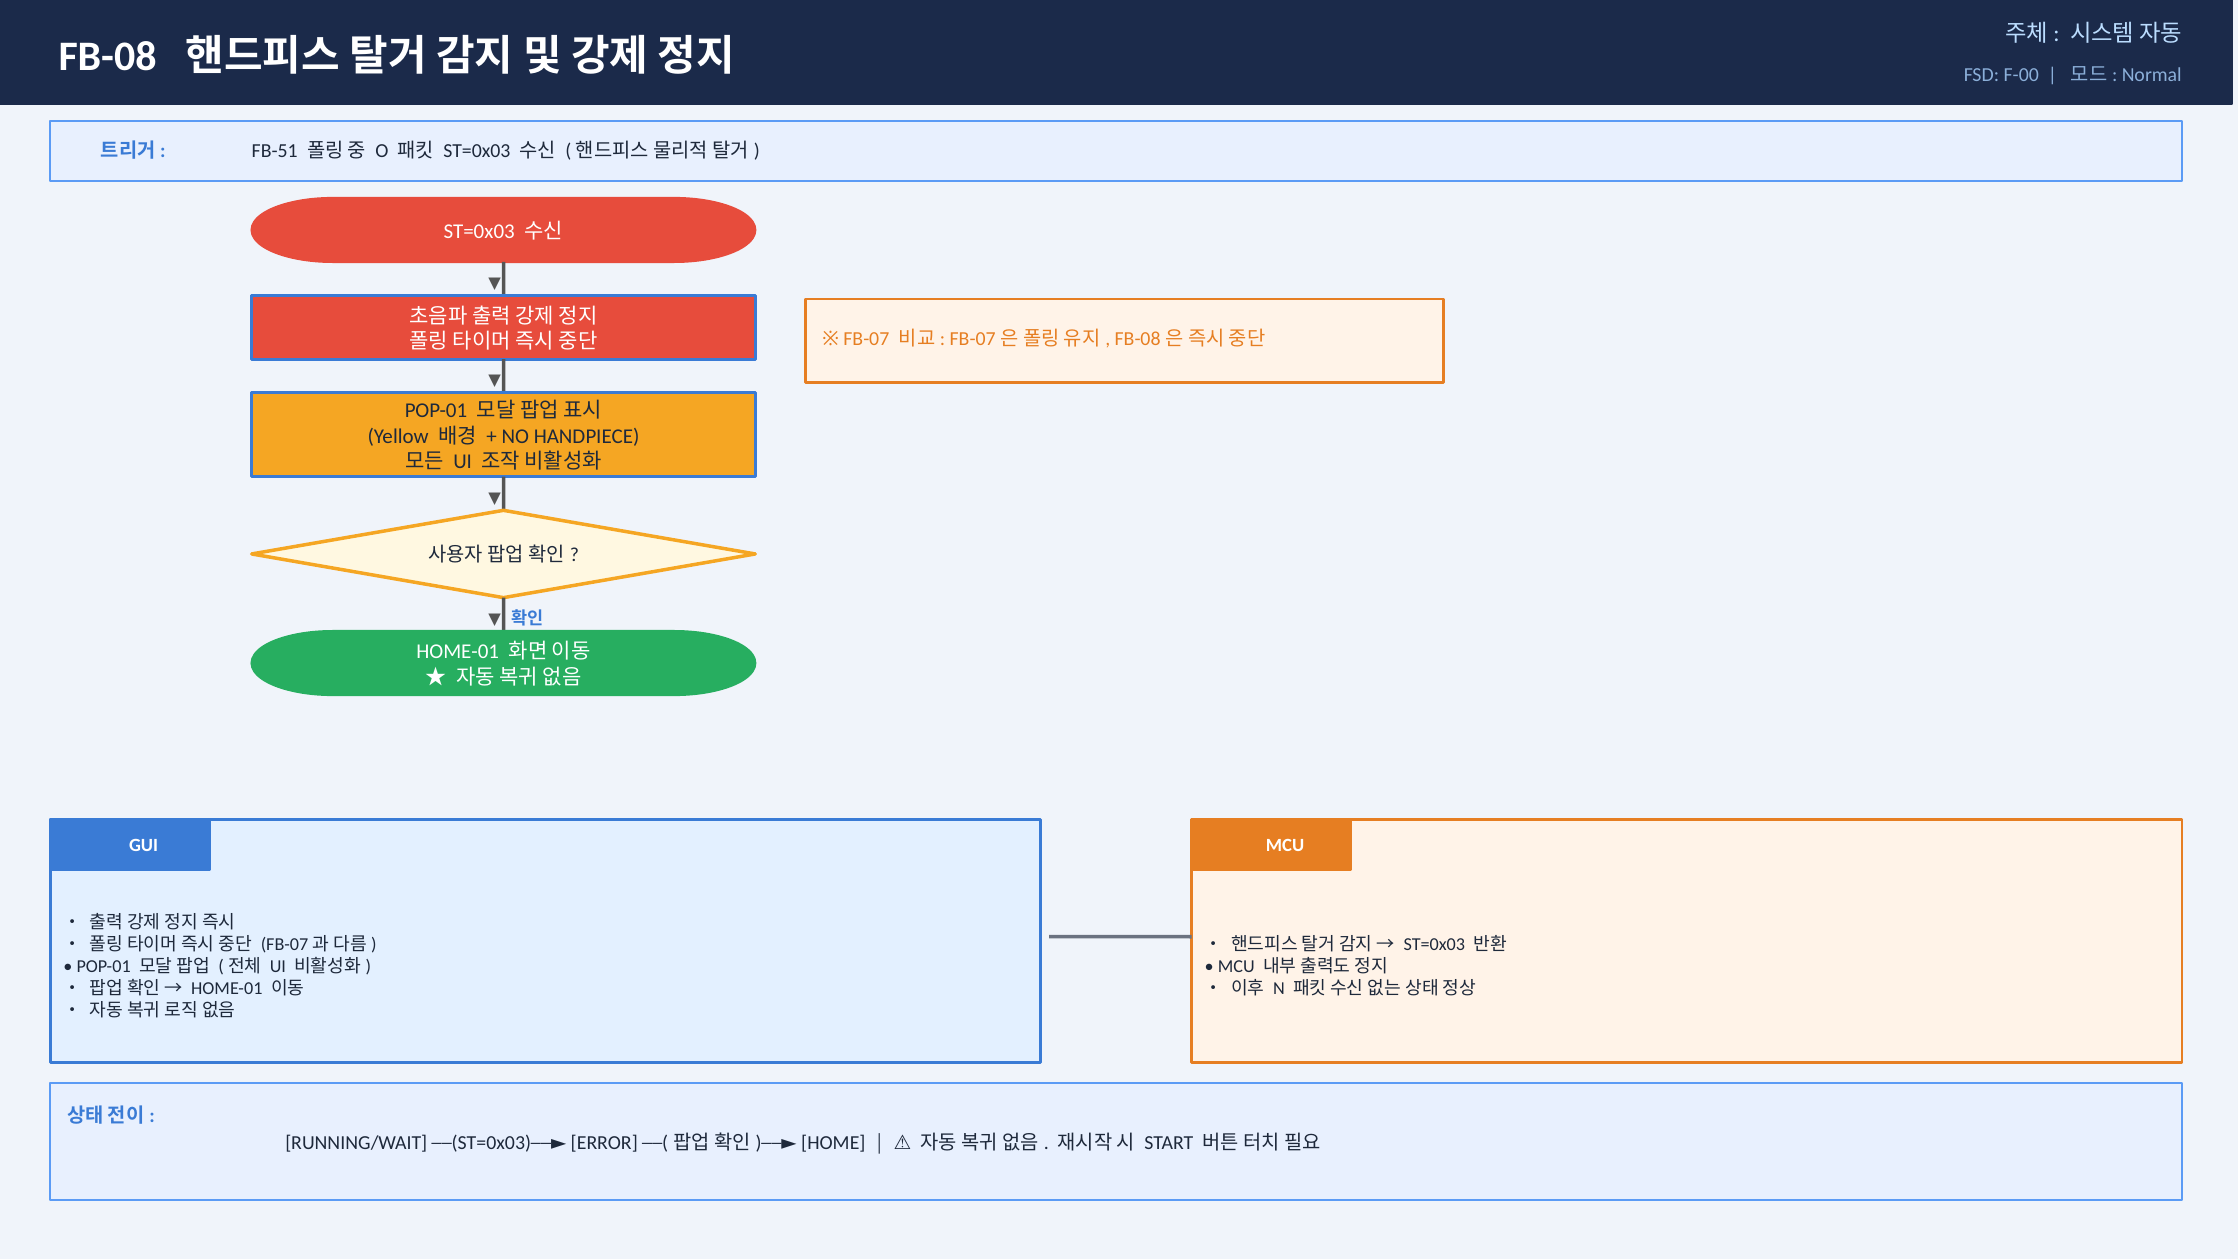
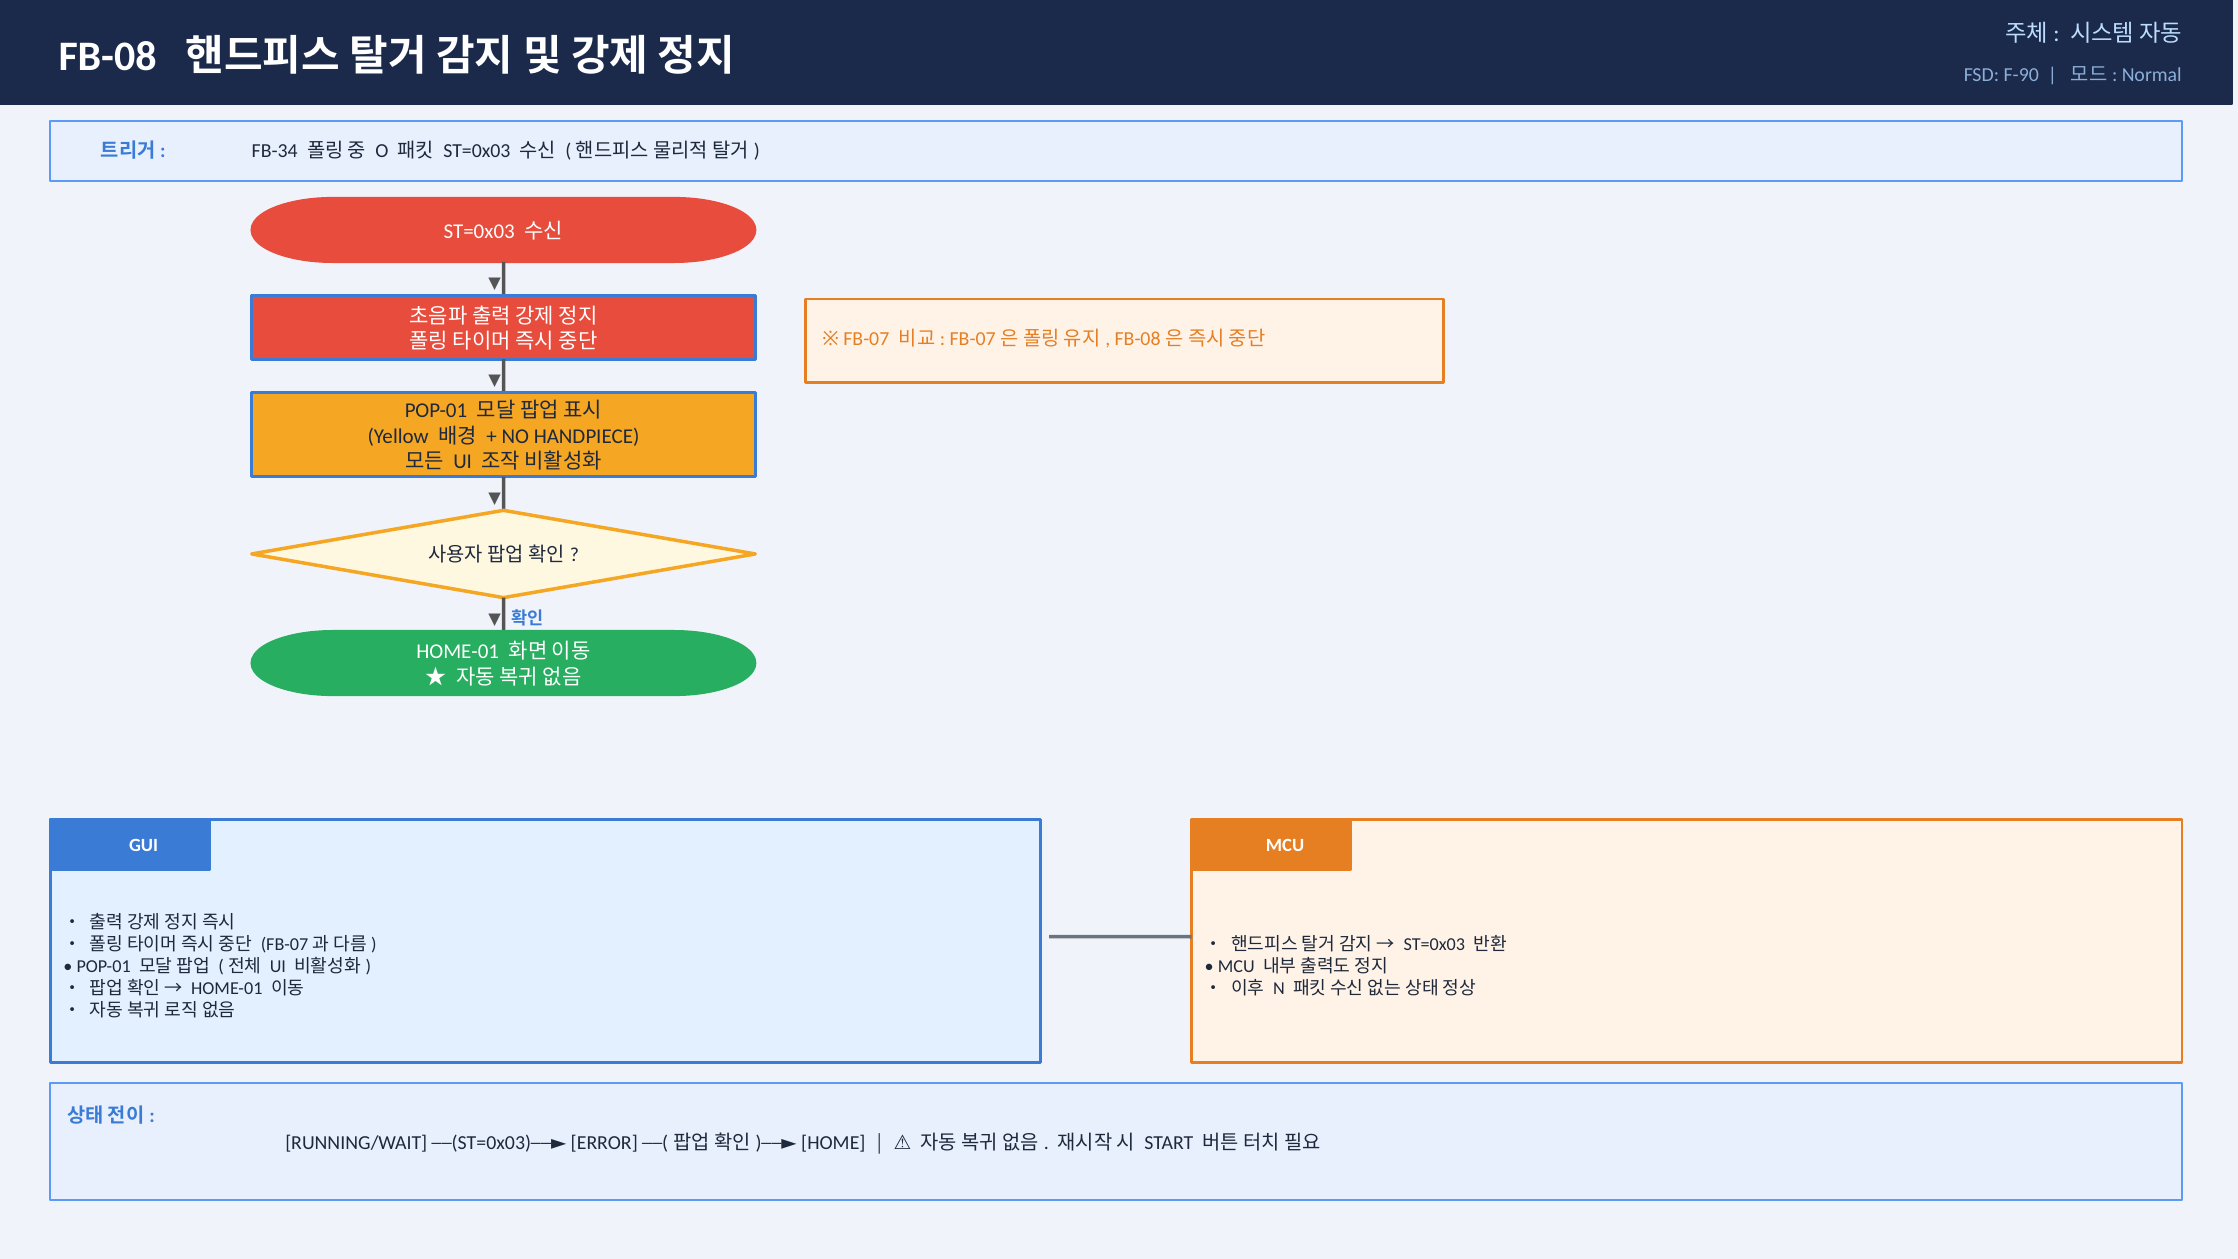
F-00: F-00 -> F-90 (2021, 75)
FB-51: FB-51 -> FB-34 (275, 151)
